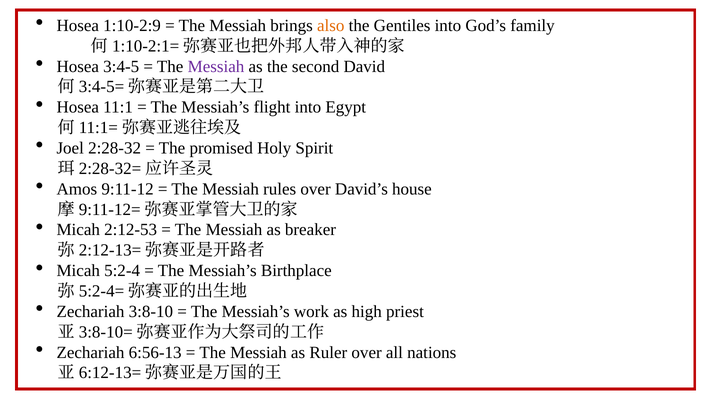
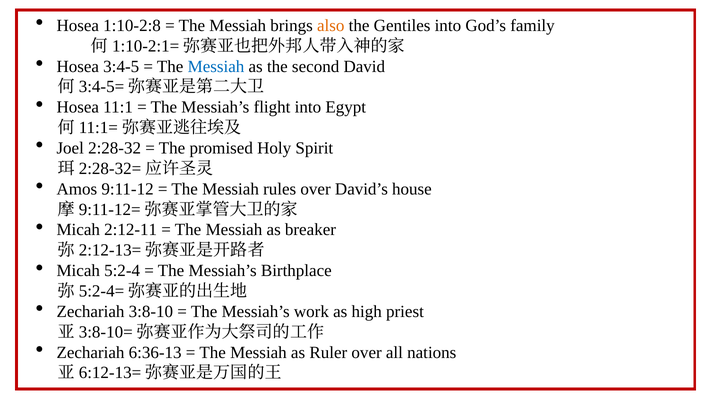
1:10-2:9: 1:10-2:9 -> 1:10-2:8 (132, 26)
Messiah colour: purple -> blue (216, 66)
2:12-53: 2:12-53 -> 2:12-11 (131, 230)
6:56-13: 6:56-13 -> 6:36-13 (155, 352)
